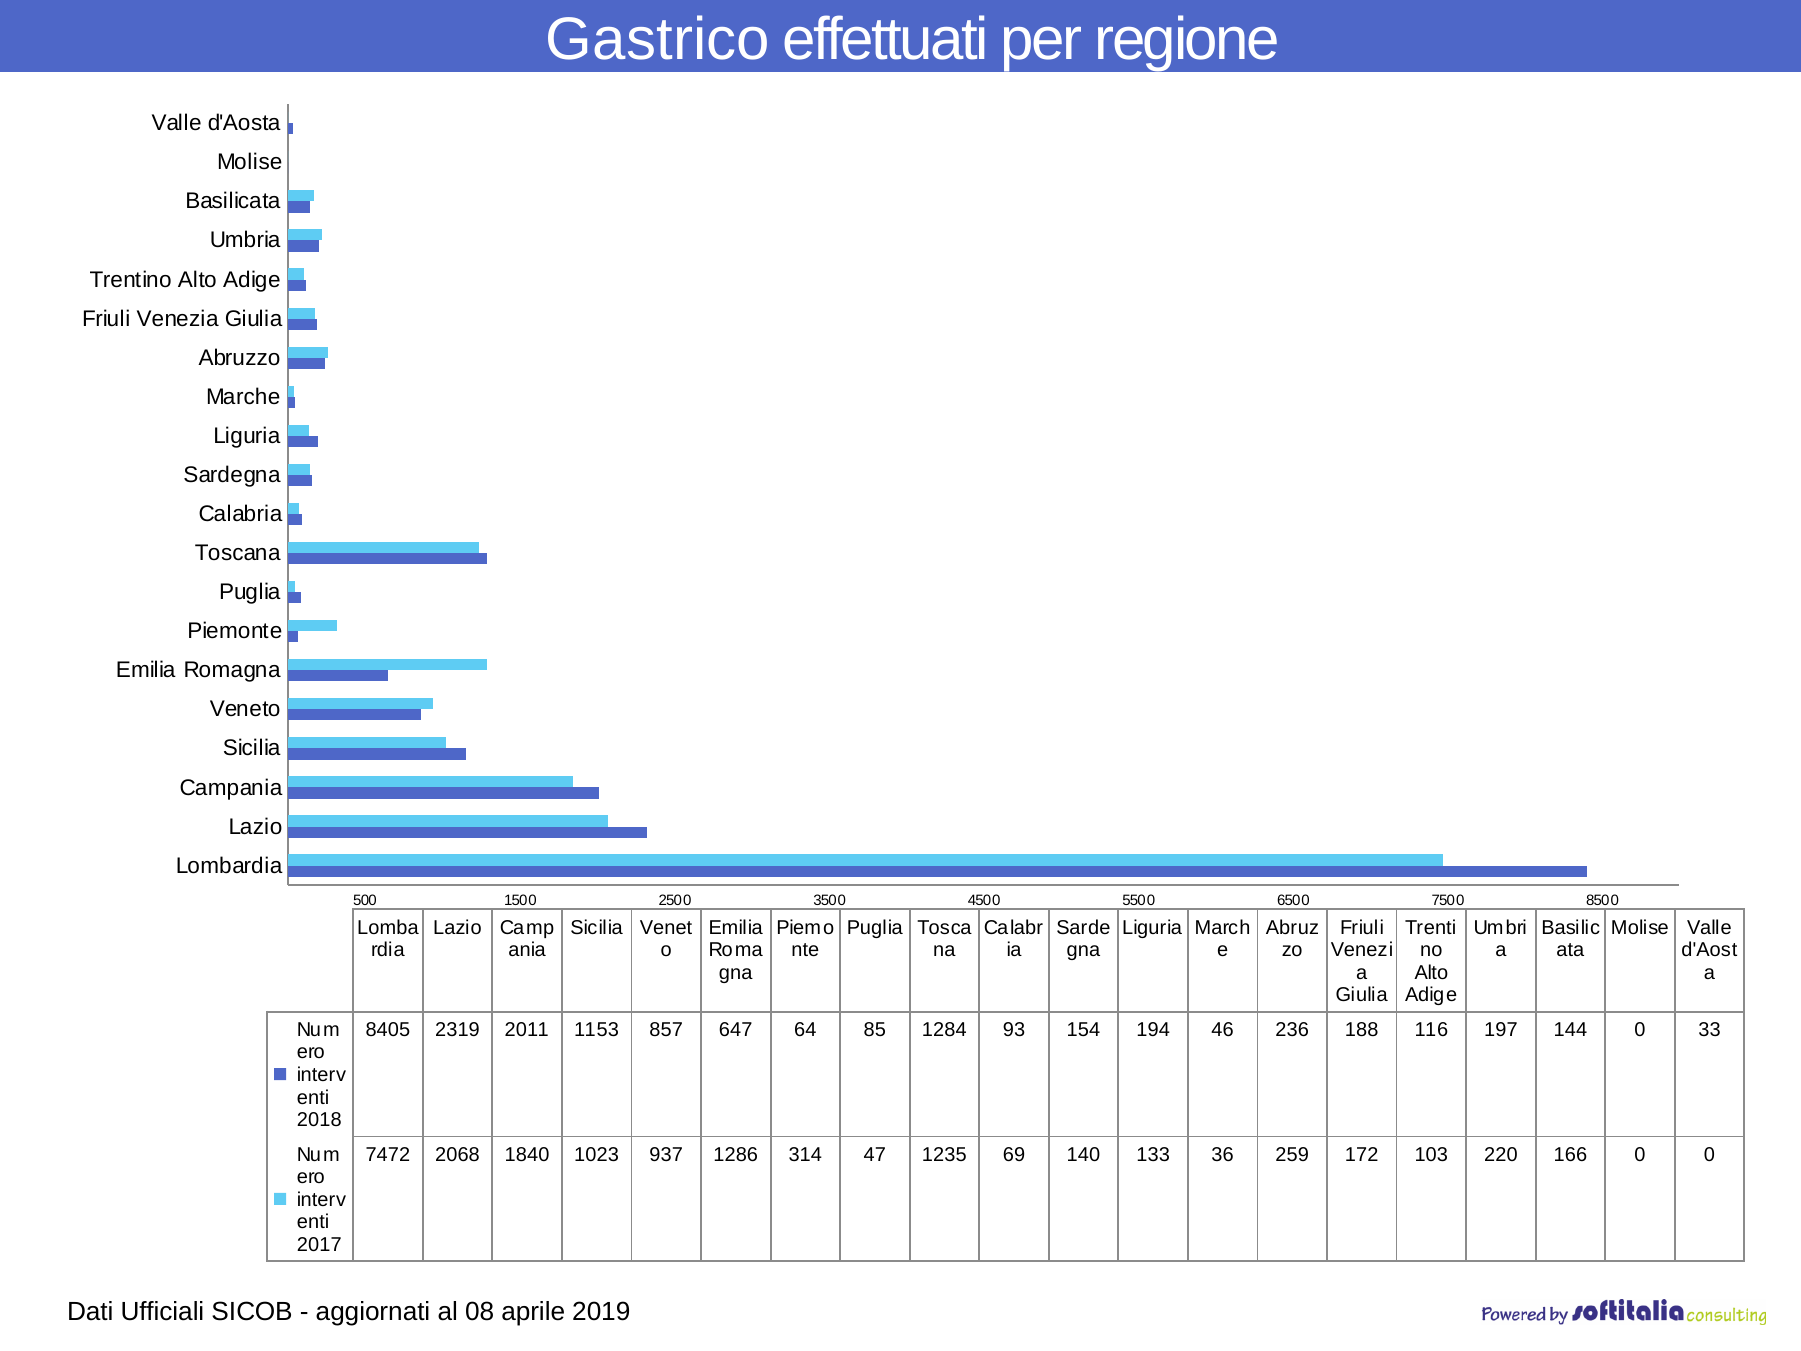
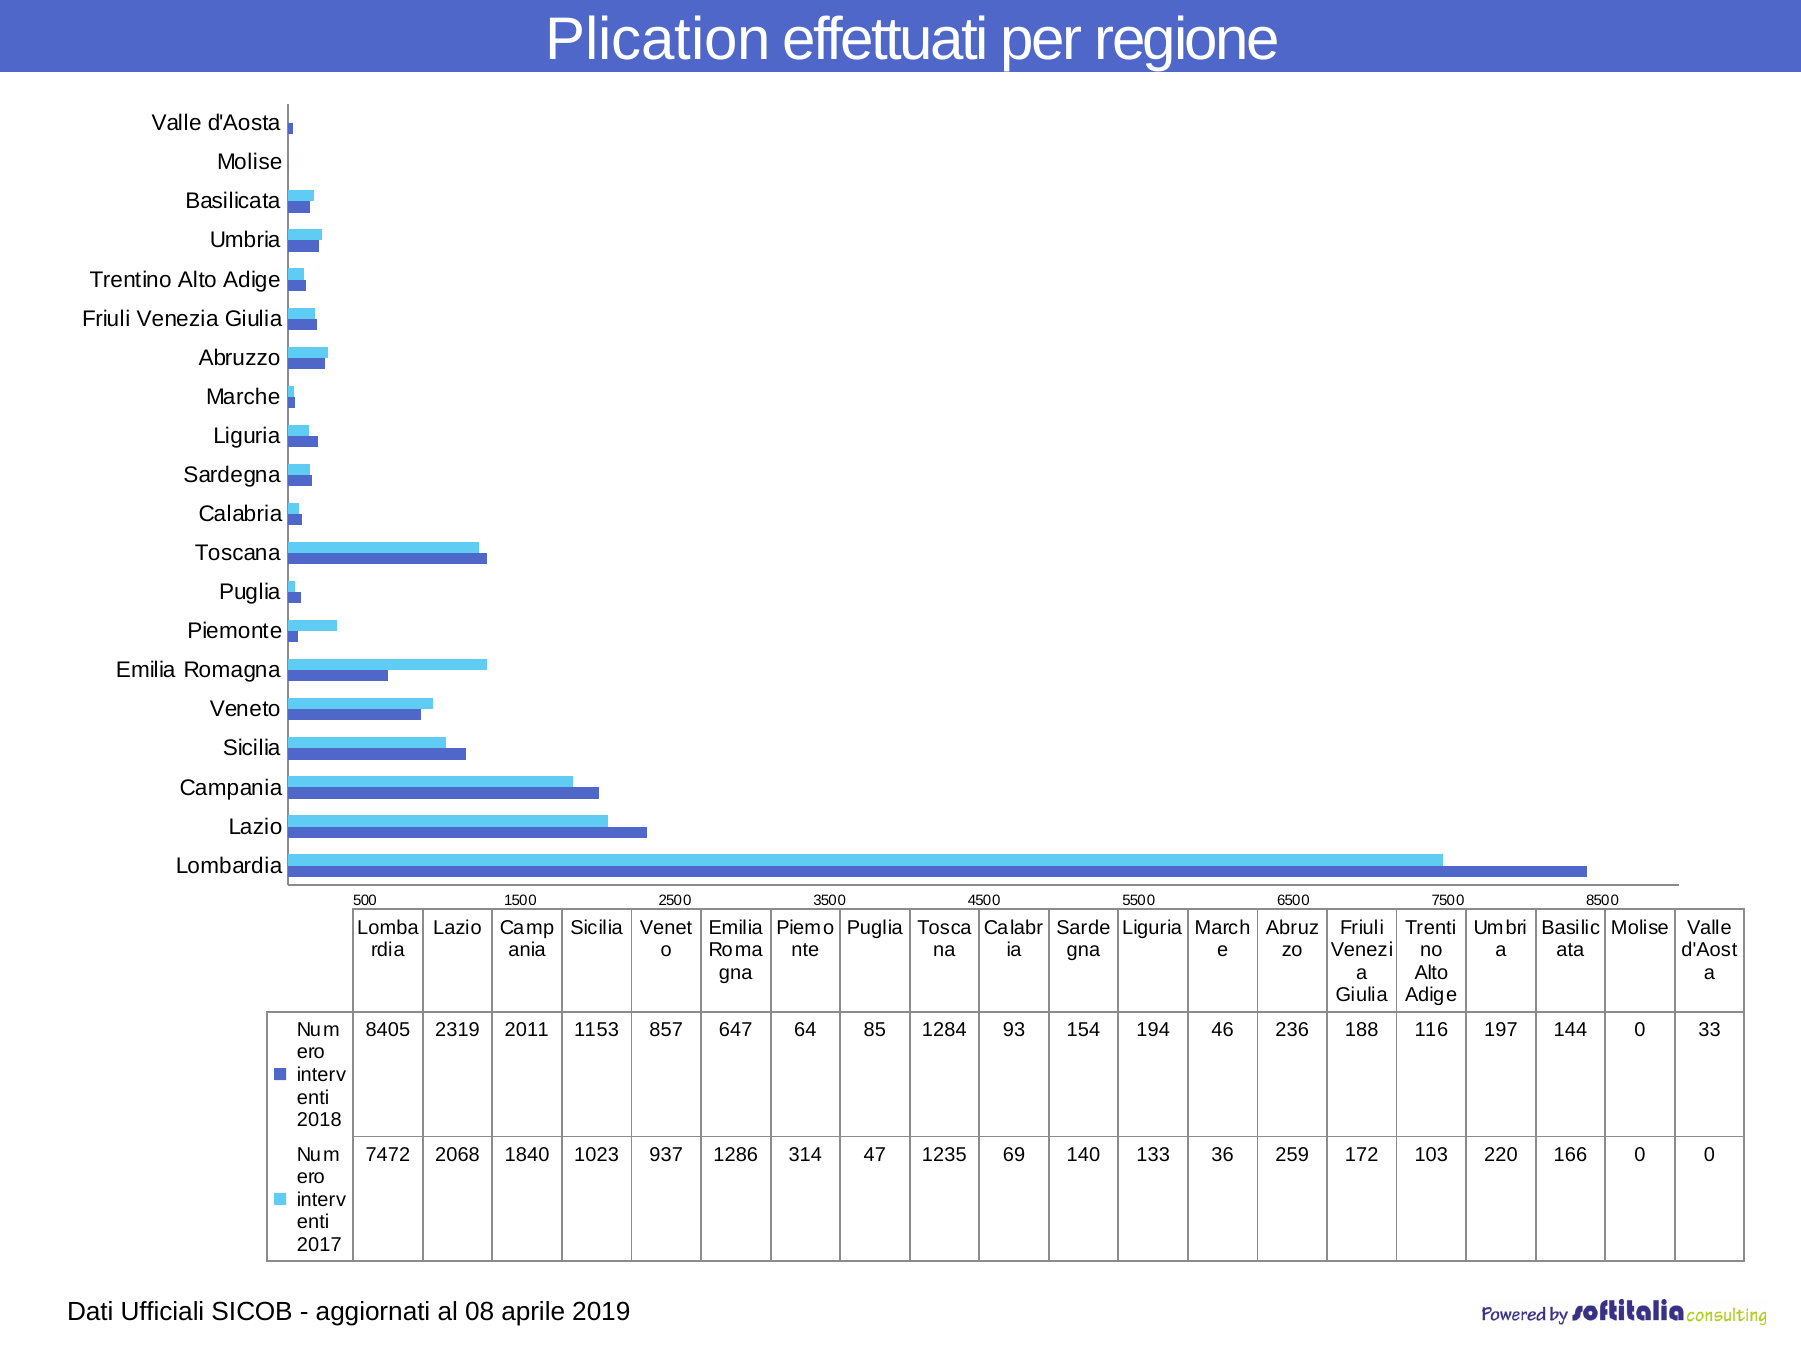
Gastrico: Gastrico -> Plication (658, 40)
